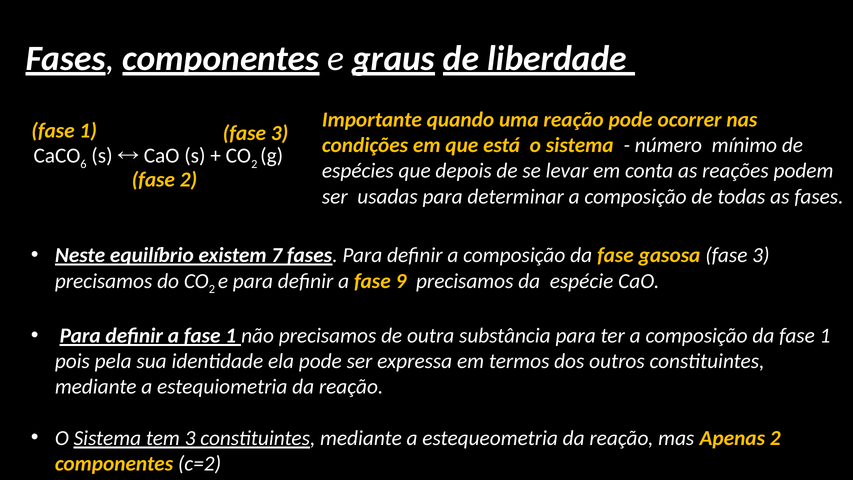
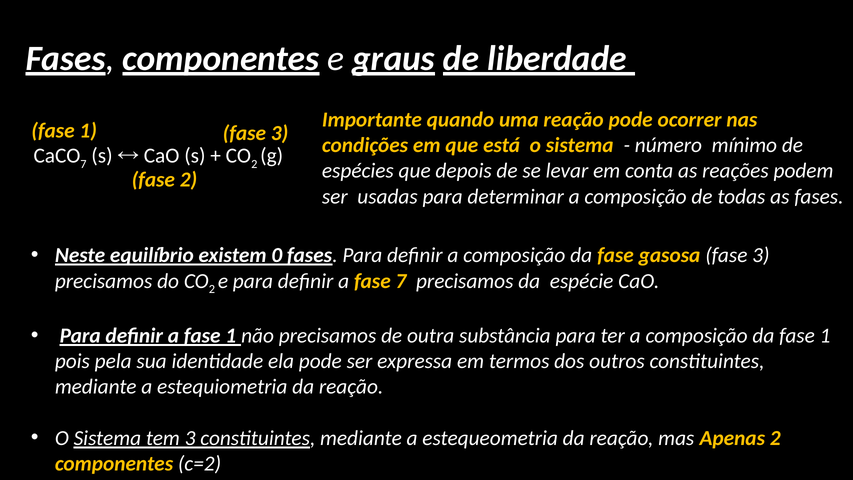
6: 6 -> 7 (83, 164)
7: 7 -> 0 (277, 255)
fase 9: 9 -> 7 (401, 281)
